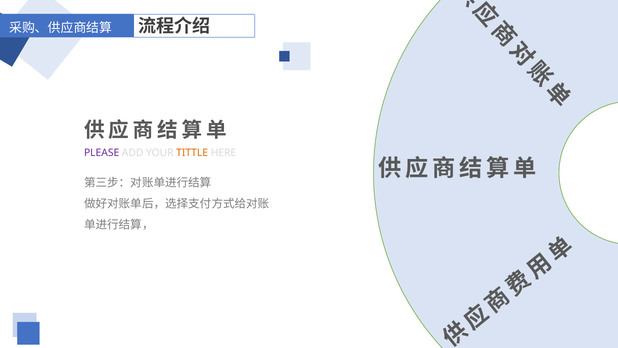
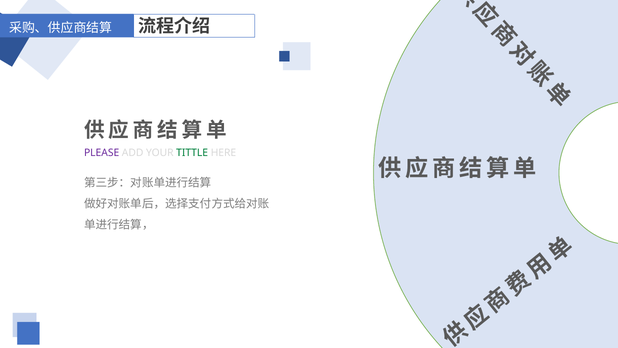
TITTLE colour: orange -> green (192, 153)
